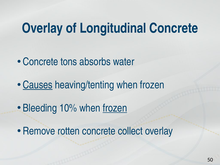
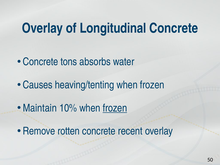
Causes underline: present -> none (38, 85)
Bleeding: Bleeding -> Maintain (40, 108)
collect: collect -> recent (130, 131)
